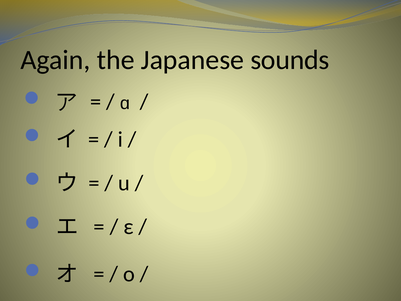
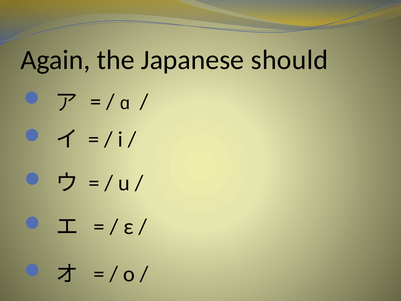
sounds: sounds -> should (290, 60)
